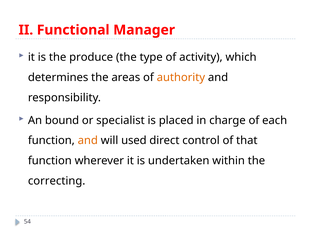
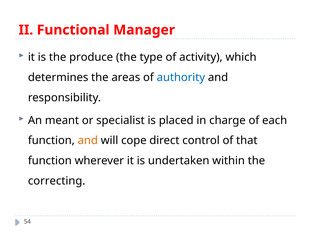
authority colour: orange -> blue (181, 77)
bound: bound -> meant (62, 120)
used: used -> cope (134, 141)
